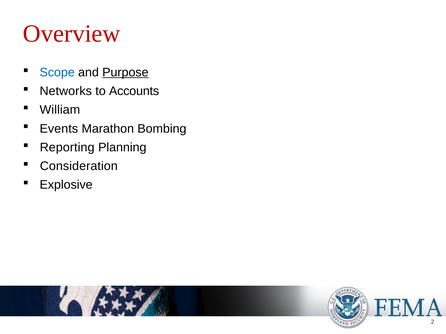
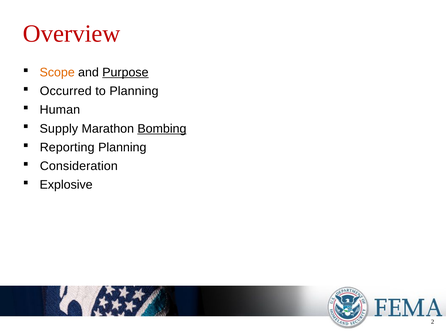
Scope colour: blue -> orange (57, 72)
Networks: Networks -> Occurred (66, 91)
to Accounts: Accounts -> Planning (134, 91)
William: William -> Human (60, 110)
Events: Events -> Supply (59, 129)
Bombing underline: none -> present (162, 129)
